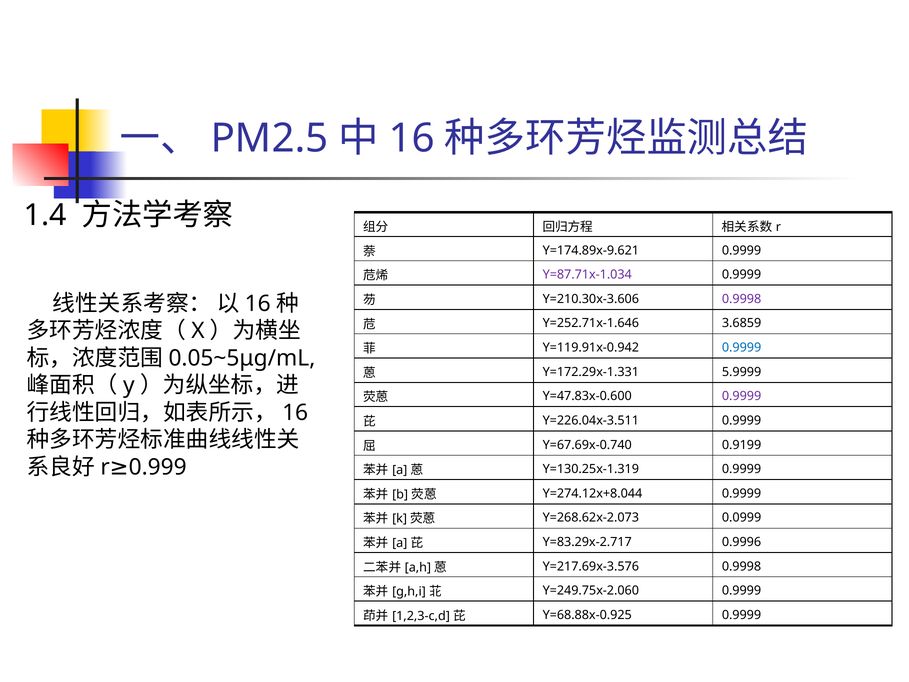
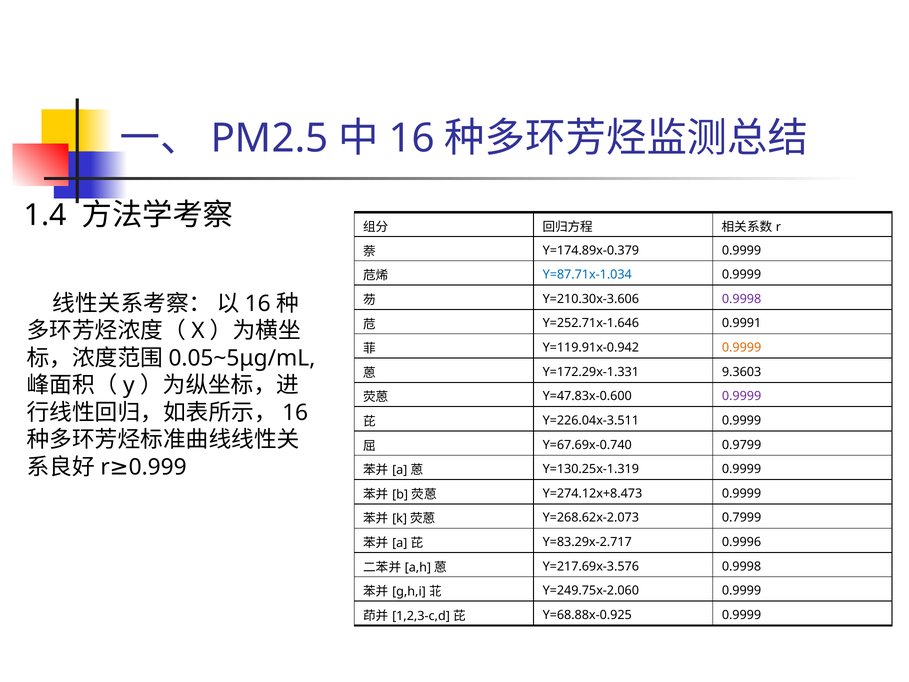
Y=174.89x-9.621: Y=174.89x-9.621 -> Y=174.89x-0.379 (591, 250)
Y=87.71x-1.034 colour: purple -> blue (587, 275)
3.6859: 3.6859 -> 0.9991 (742, 323)
0.9999 colour: blue -> orange (742, 347)
5.9999: 5.9999 -> 9.3603 (742, 372)
0.9199: 0.9199 -> 0.9799 (742, 445)
Y=274.12x+8.044: Y=274.12x+8.044 -> Y=274.12x+8.473 (592, 493)
0.0999: 0.0999 -> 0.7999 (742, 518)
